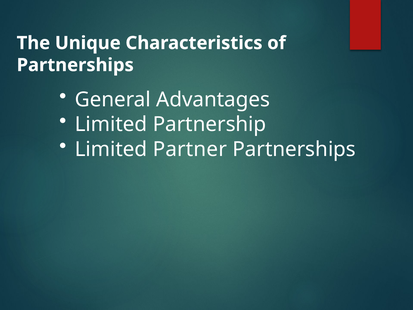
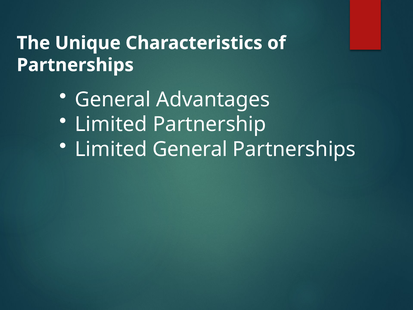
Limited Partner: Partner -> General (190, 149)
